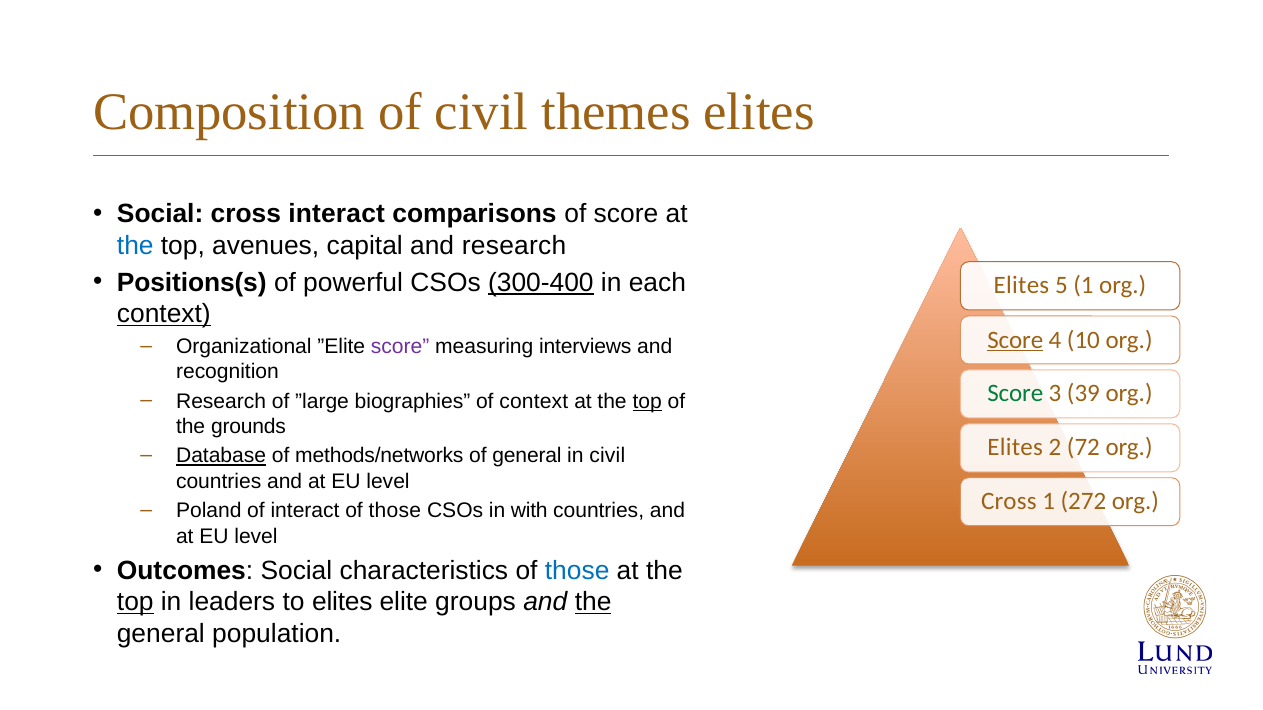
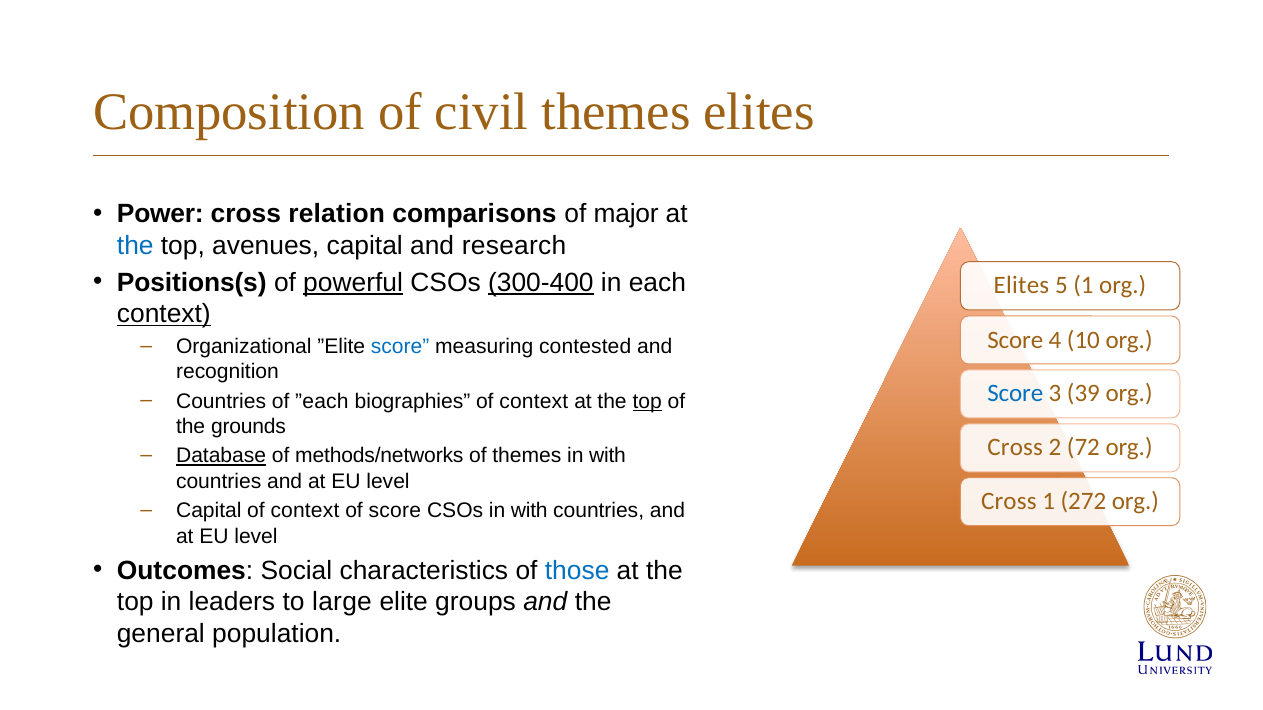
Social: Social -> Power (160, 214)
cross interact: interact -> relation (337, 214)
of score: score -> major (626, 214)
powerful underline: none -> present (353, 282)
Score underline: present -> none (1015, 340)
score colour: purple -> blue (400, 346)
interviews: interviews -> contested (585, 346)
Score colour: green -> blue (1015, 394)
Research: Research -> Countries (221, 401)
”large: ”large -> ”each (322, 401)
Elites: Elites -> Cross (1015, 447)
of general: general -> themes (527, 456)
civil: civil -> with (608, 456)
Poland: Poland -> Capital (209, 511)
interact: interact -> context (305, 511)
those: those -> score (395, 511)
top underline: present -> none (135, 602)
to elites: elites -> large (342, 602)
the underline: present -> none (593, 602)
